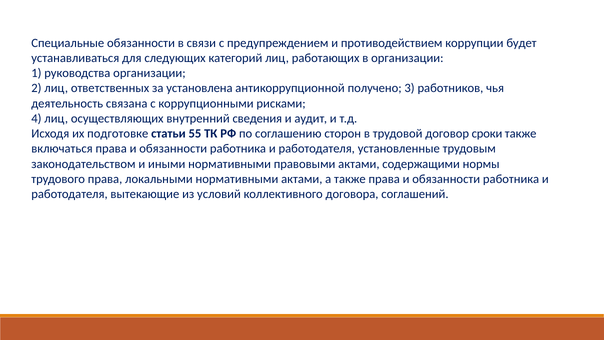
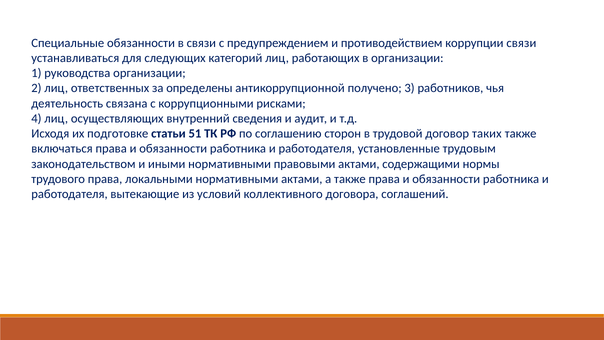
коррупции будет: будет -> связи (521, 43)
установлена: установлена -> определены (199, 88)
55: 55 -> 51 (195, 134)
сроки: сроки -> таких (487, 134)
